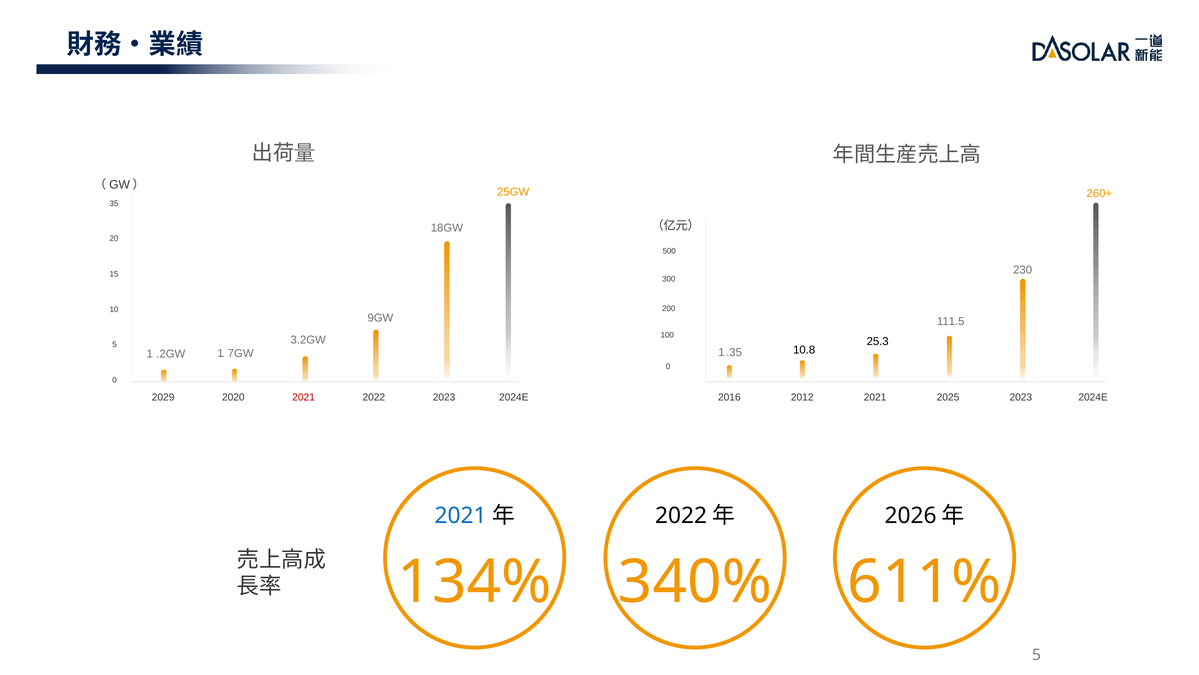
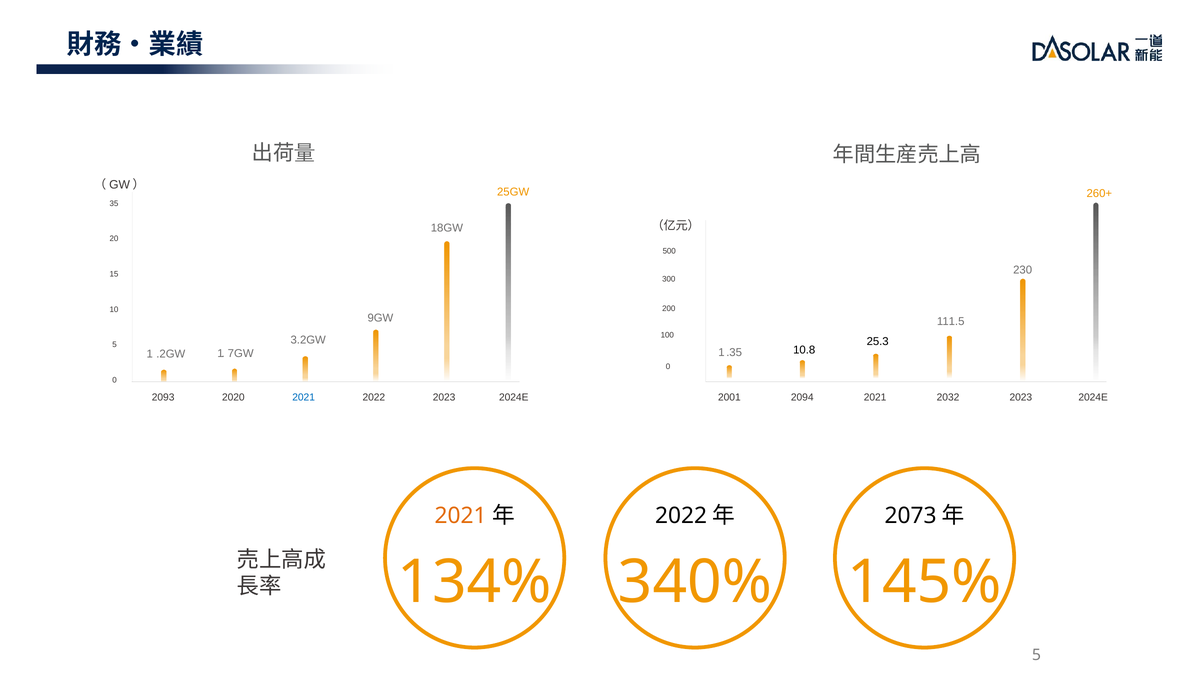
2029: 2029 -> 2093 (163, 397)
2021 colour: red -> blue (304, 397)
2016: 2016 -> 2001 (729, 397)
2012: 2012 -> 2094 (802, 397)
2025: 2025 -> 2032 (948, 397)
2021 colour: blue -> orange (461, 515)
2026: 2026 -> 2073 (911, 515)
611%: 611% -> 145% (925, 582)
